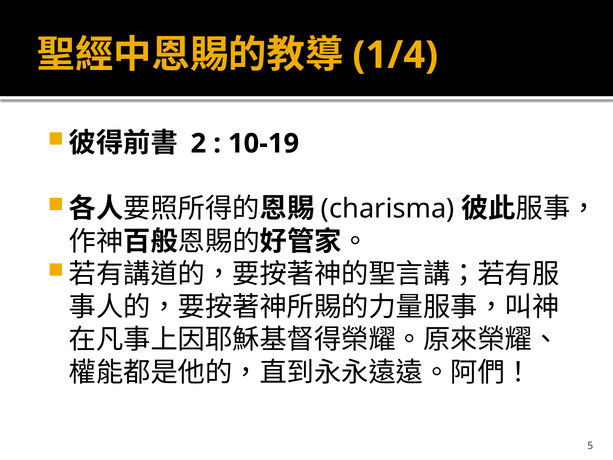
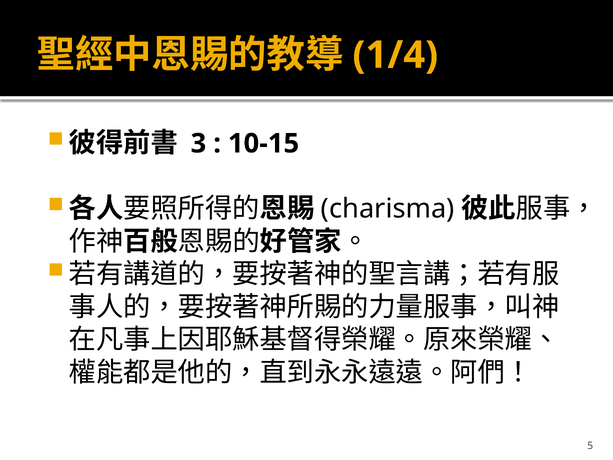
2: 2 -> 3 (198, 143)
10-19: 10-19 -> 10-15 (264, 143)
